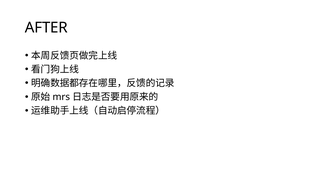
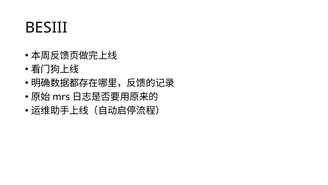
AFTER: AFTER -> BESIII (46, 28)
